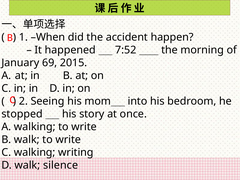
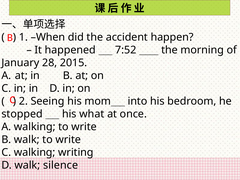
69: 69 -> 28 (50, 63)
story: story -> what (92, 114)
